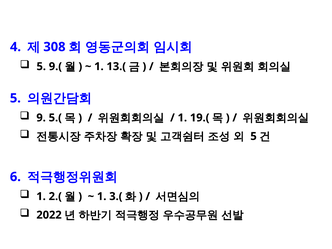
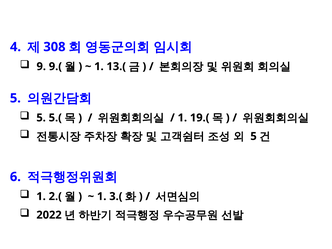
5: 5 -> 9 (41, 66)
9: 9 -> 5 (41, 118)
